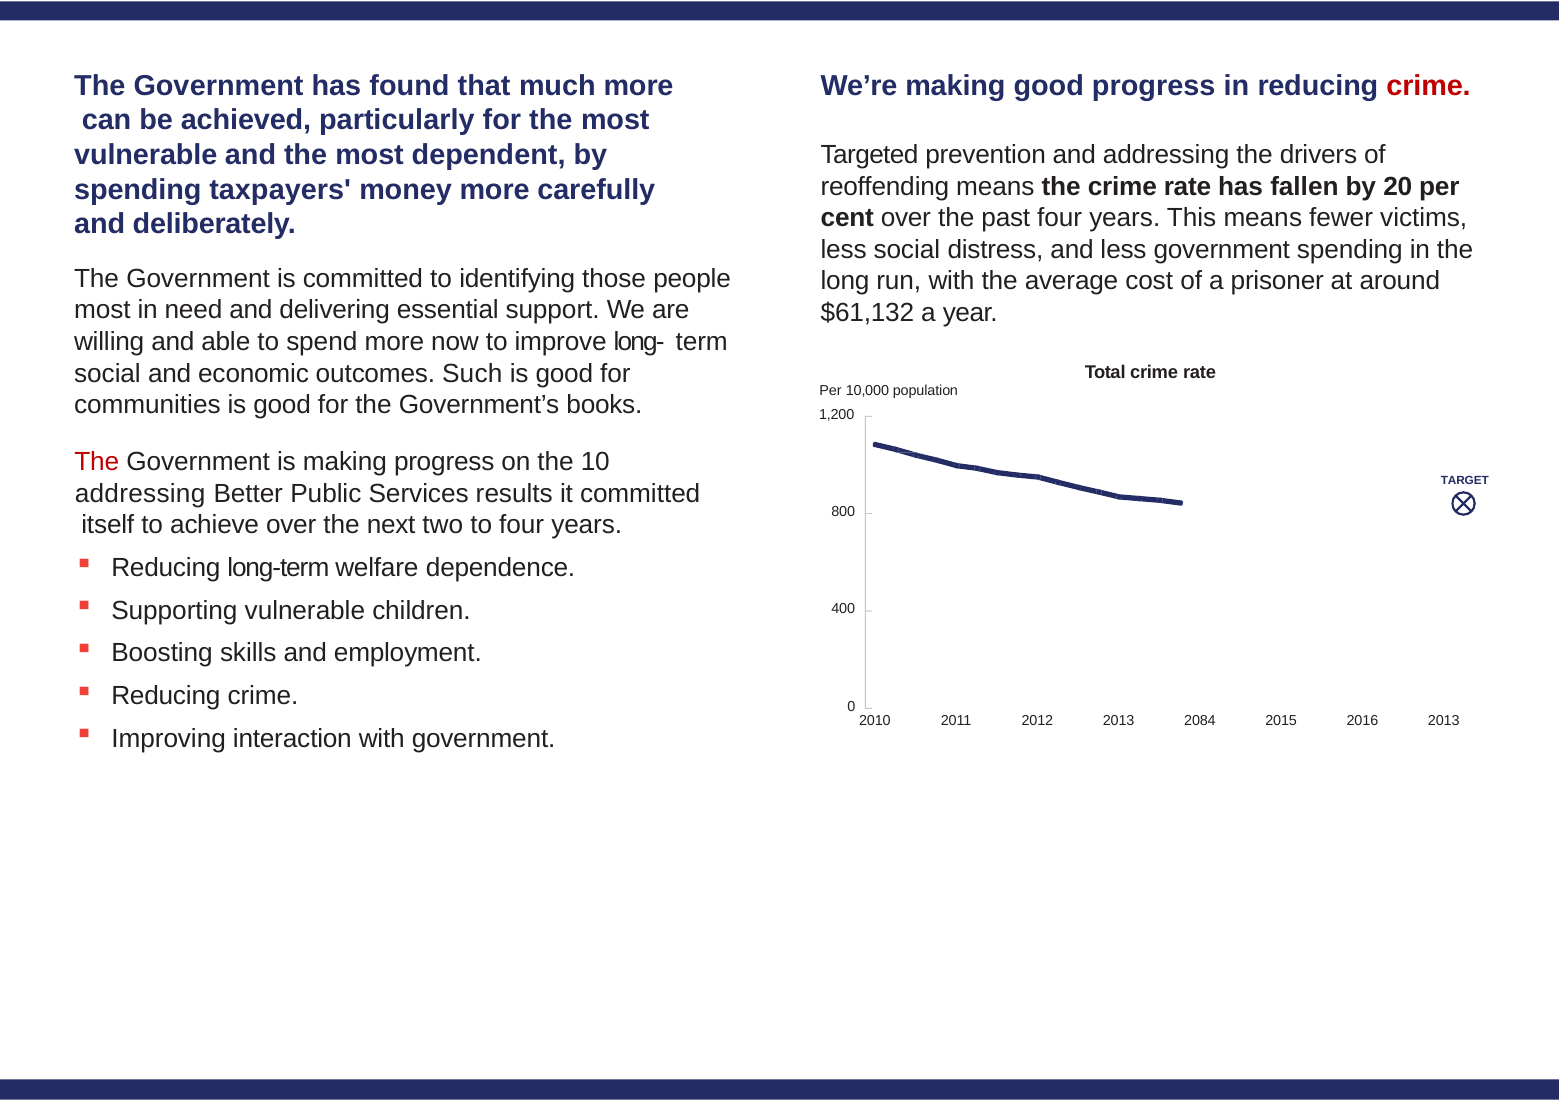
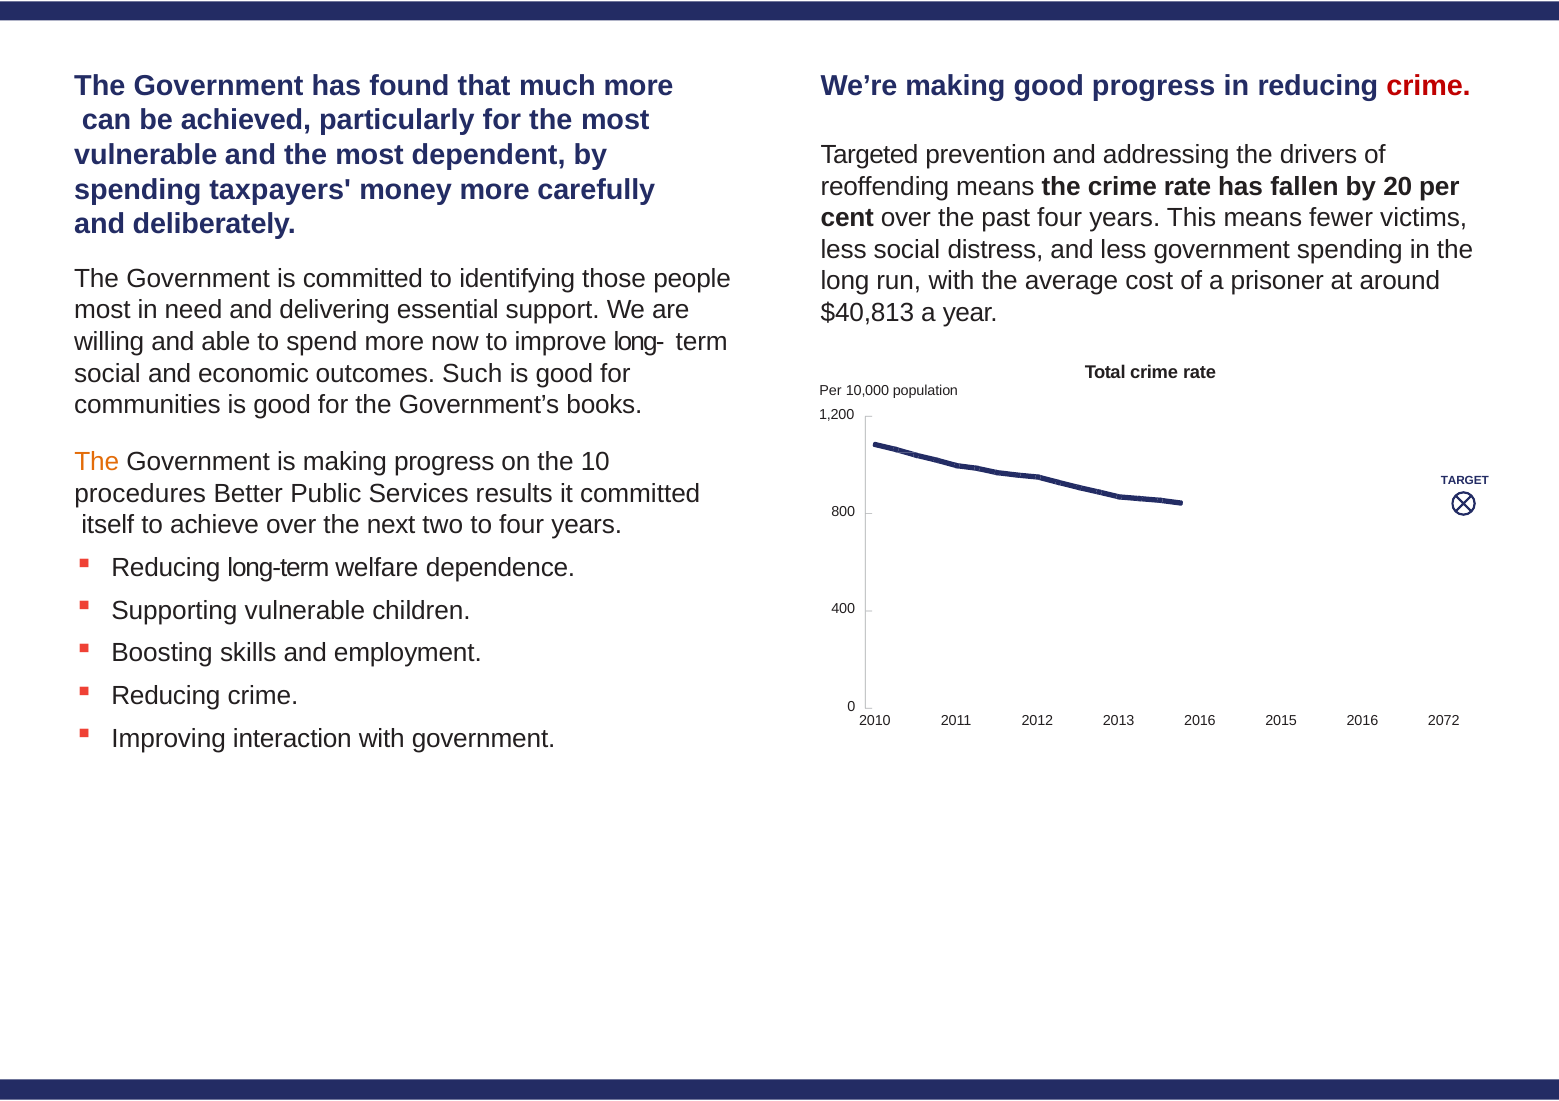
$61,132: $61,132 -> $40,813 (867, 313)
The colour: red -> orange (97, 462)
addressing: addressing -> procedures (140, 493)
2084: 2084 -> 2016 (1200, 721)
2013: 2013 -> 2072 (1444, 721)
